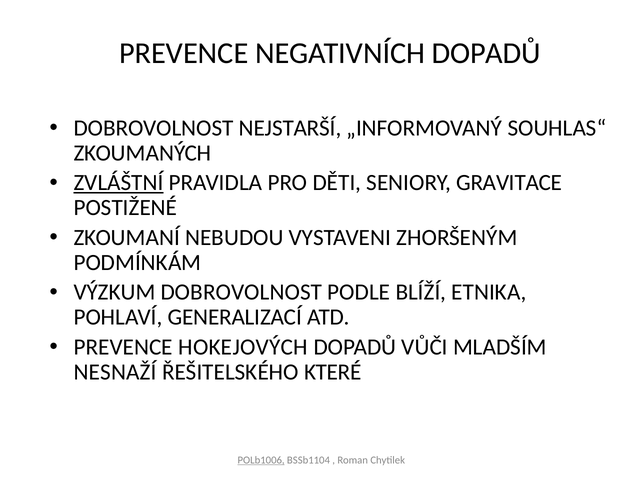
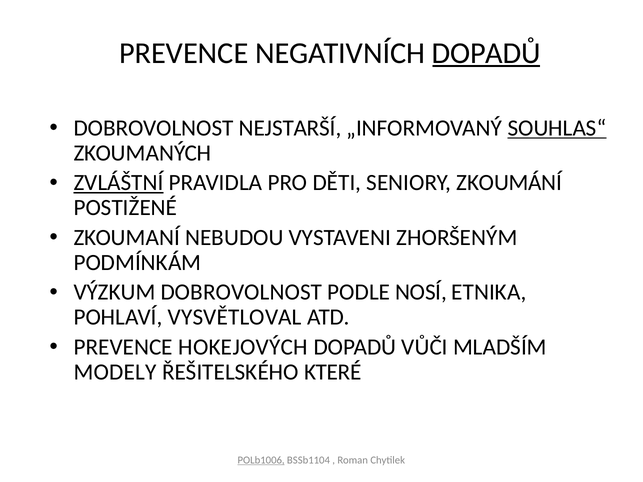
DOPADŮ underline: none -> present (486, 53)
SOUHLAS“ underline: none -> present (557, 128)
GRAVITACE: GRAVITACE -> ZKOUMÁNÍ (509, 183)
BLÍŽÍ: BLÍŽÍ -> NOSÍ (421, 292)
GENERALIZACÍ: GENERALIZACÍ -> VYSVĚTLOVAL (235, 317)
NESNAŽÍ: NESNAŽÍ -> MODELY (115, 372)
